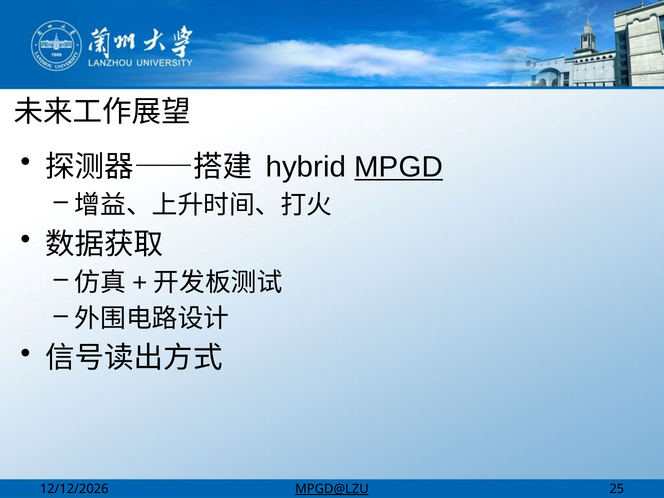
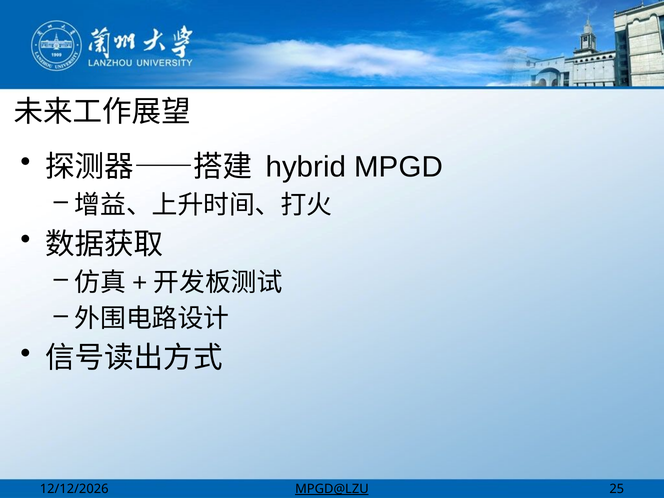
MPGD underline: present -> none (399, 167)
